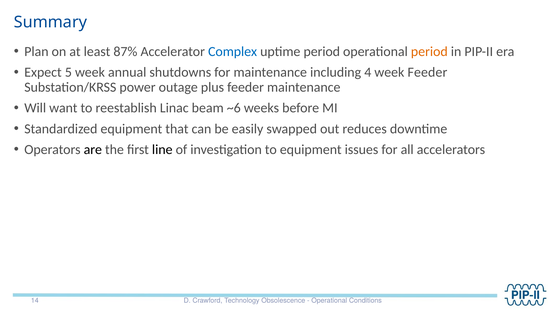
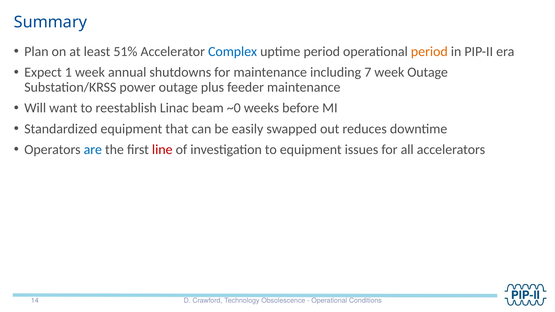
87%: 87% -> 51% (125, 52)
5: 5 -> 1 (68, 72)
4: 4 -> 7 (368, 72)
week Feeder: Feeder -> Outage (428, 72)
~6: ~6 -> ~0 (234, 108)
are colour: black -> blue (93, 150)
line colour: black -> red (162, 150)
